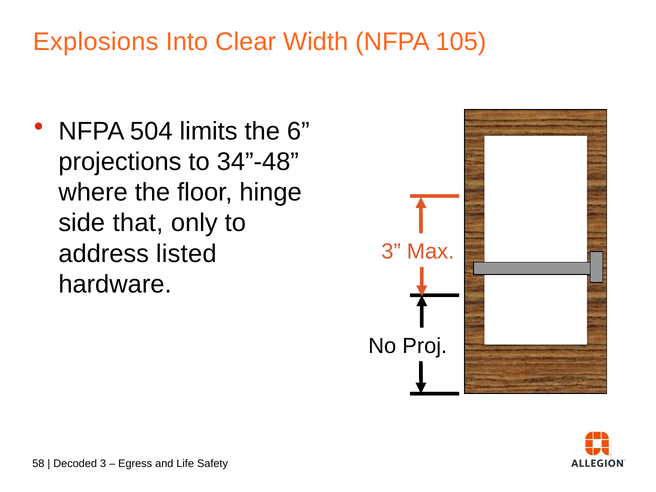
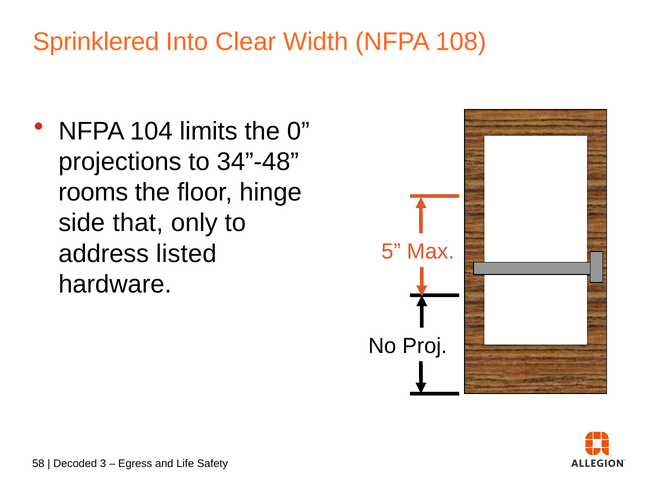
Explosions: Explosions -> Sprinklered (96, 42)
105: 105 -> 108 (461, 42)
504: 504 -> 104 (151, 131)
6: 6 -> 0 (298, 131)
where: where -> rooms (93, 192)
3: 3 -> 5 (391, 252)
